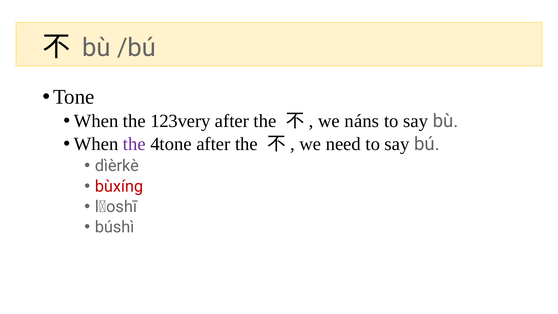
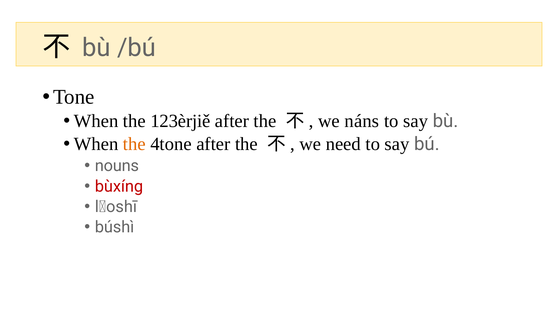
123very: 123very -> 123èrjiě (180, 121)
the colour: purple -> orange (134, 144)
dìèrkè: dìèrkè -> nouns (117, 166)
